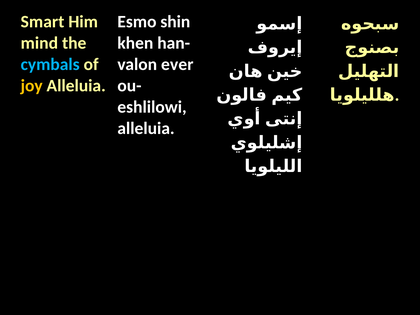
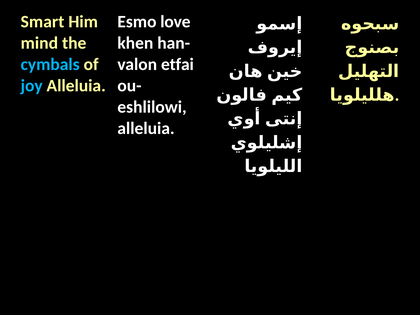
shin: shin -> love (175, 22)
ever: ever -> etfai (177, 64)
joy colour: yellow -> light blue (32, 86)
